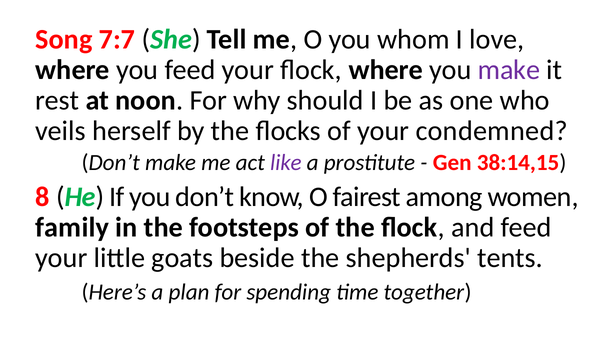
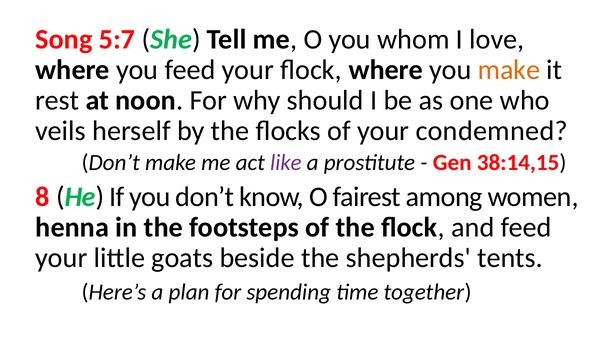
7:7: 7:7 -> 5:7 (117, 39)
make colour: purple -> orange (509, 70)
family: family -> henna (72, 227)
